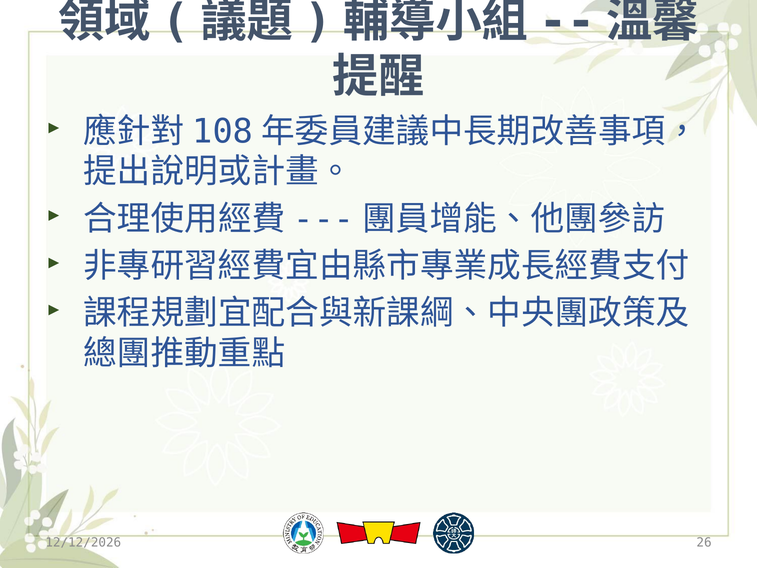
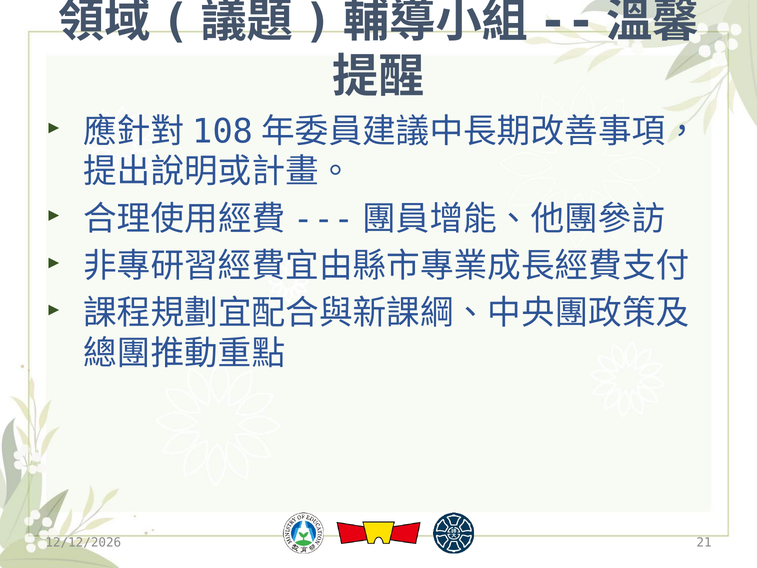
26: 26 -> 21 (704, 542)
